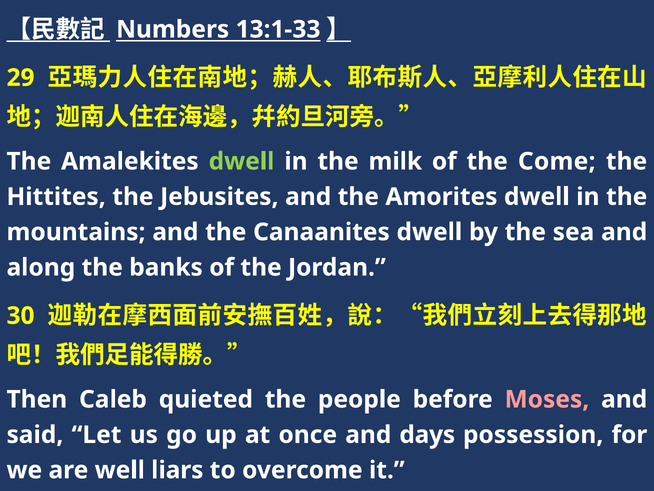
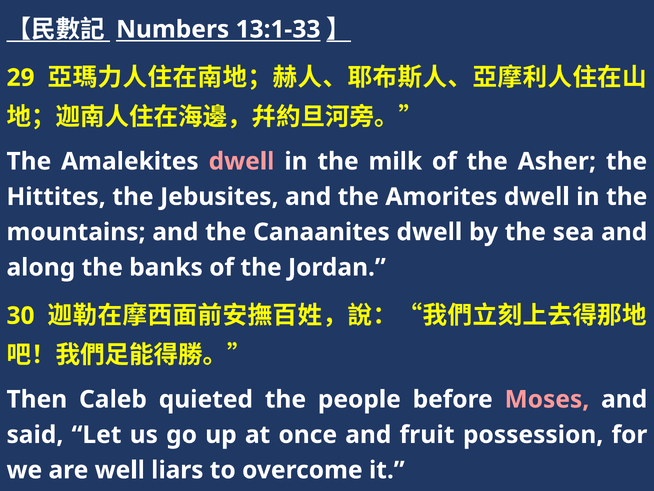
dwell colour: light green -> pink (242, 161)
Come: Come -> Asher (557, 161)
days: days -> fruit (427, 434)
